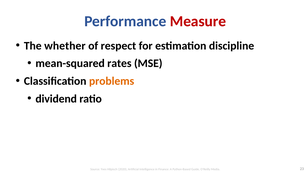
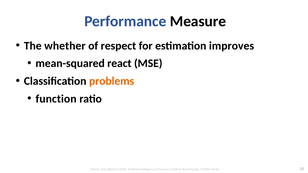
Measure colour: red -> black (198, 21)
discipline: discipline -> improves (232, 46)
rates: rates -> react (119, 63)
dividend: dividend -> function (56, 99)
